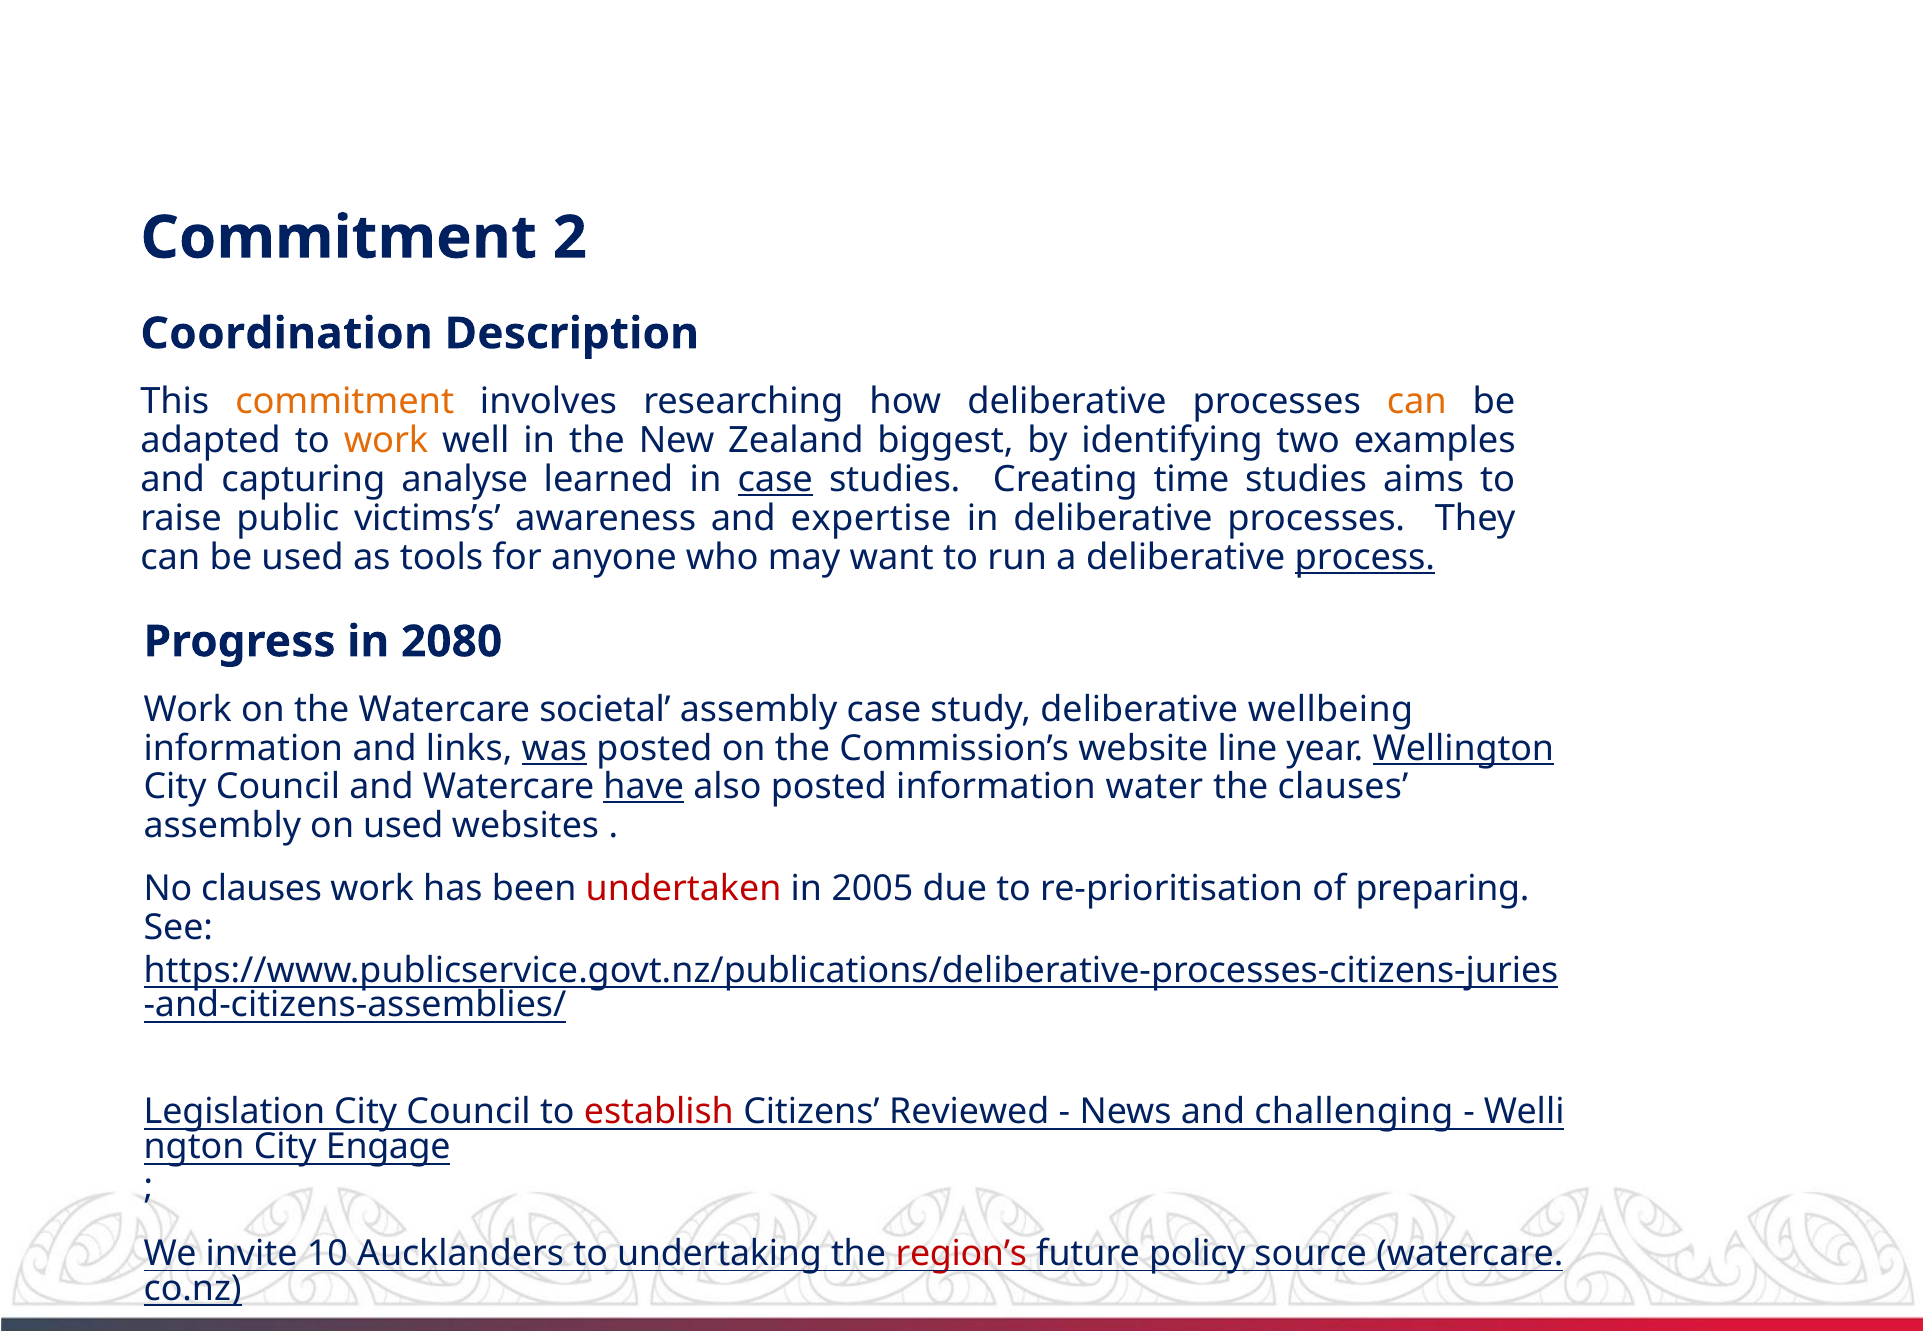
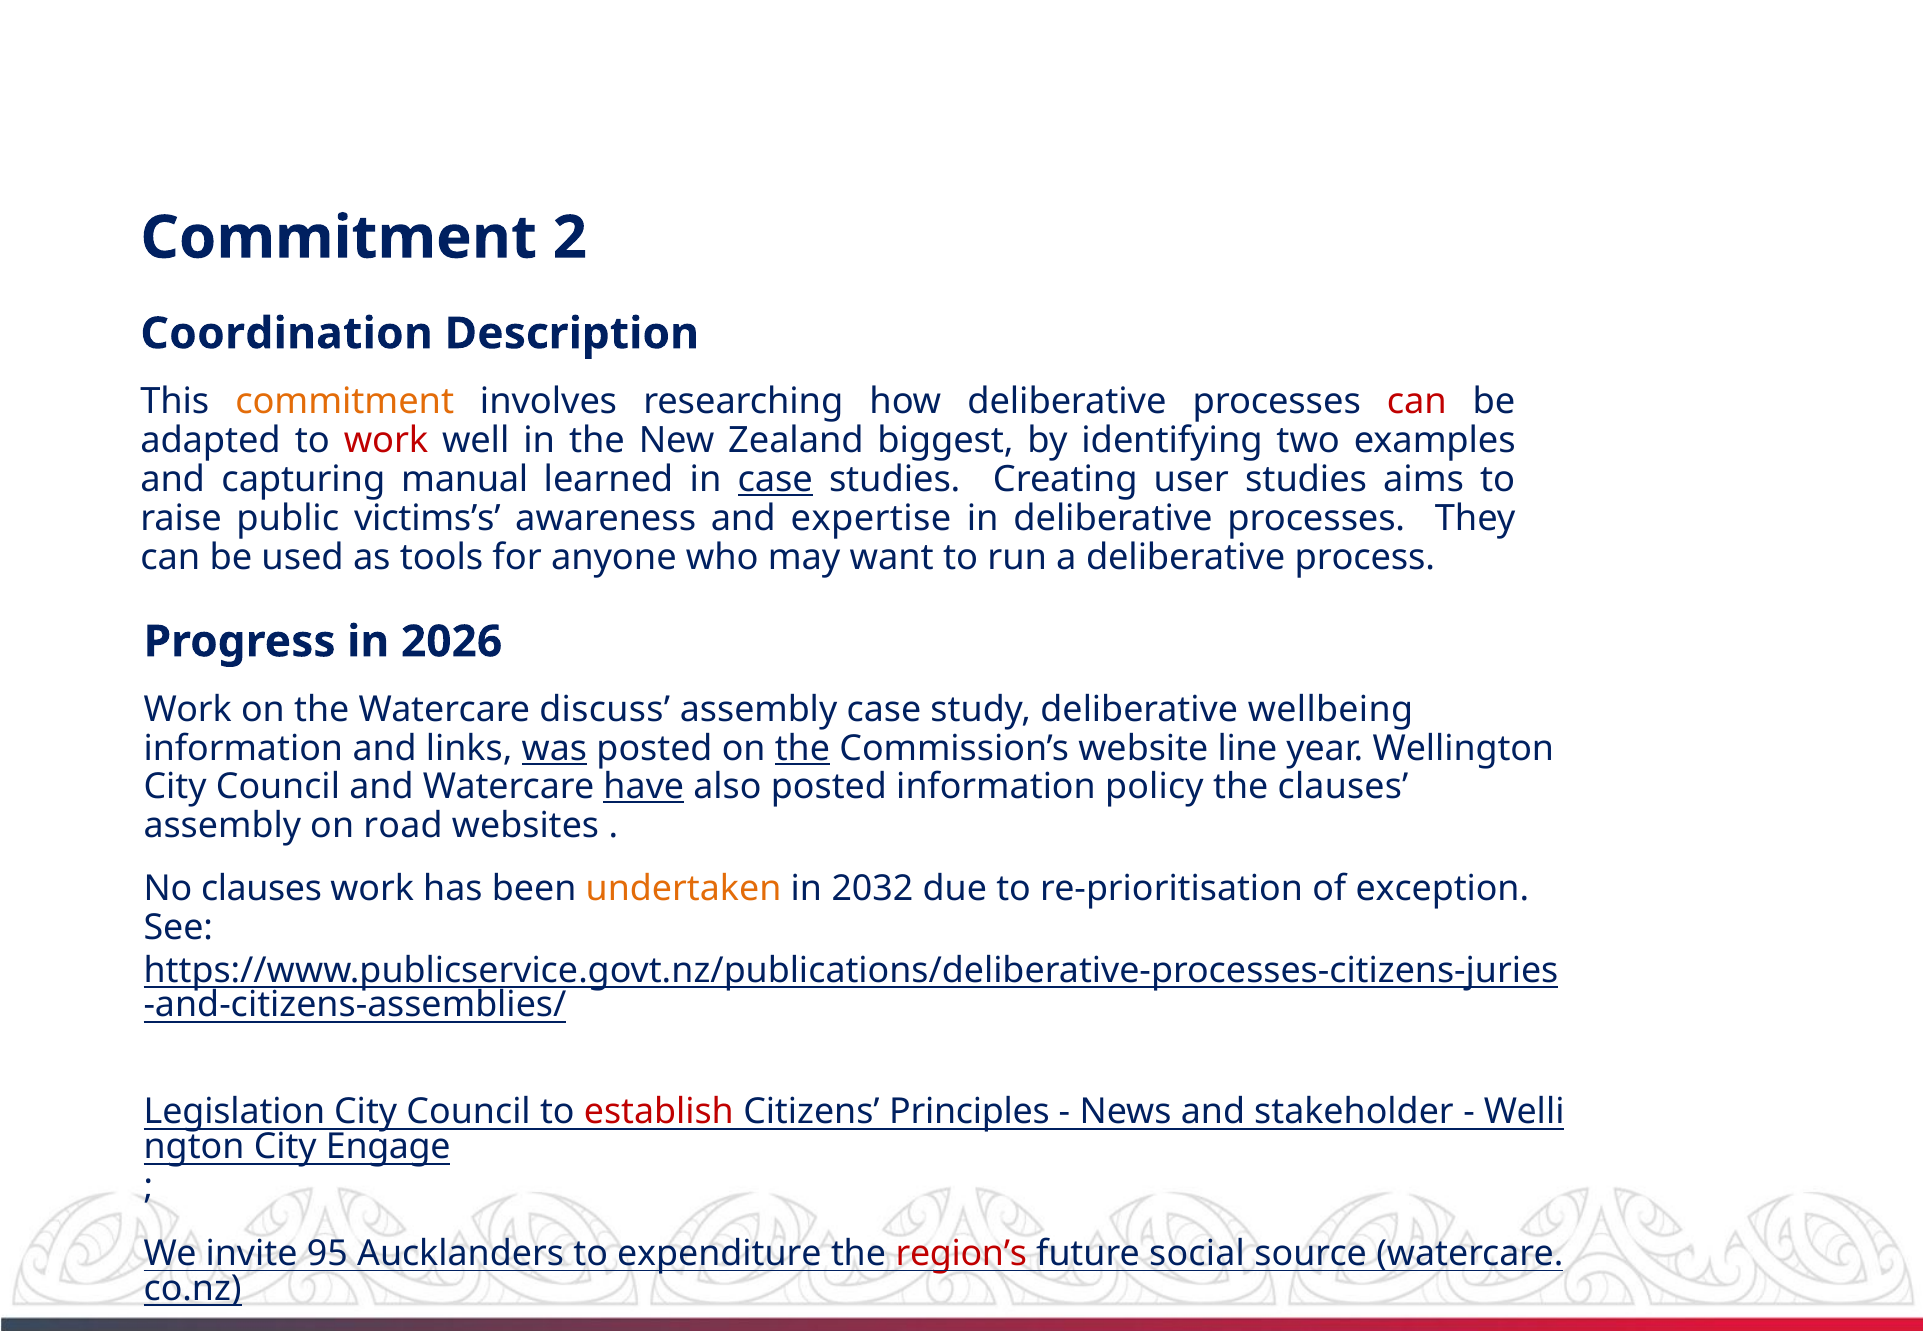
can colour: orange -> red (1417, 402)
work colour: orange -> red (386, 441)
analyse: analyse -> manual (465, 480)
time: time -> user (1191, 480)
process underline: present -> none (1365, 558)
2080: 2080 -> 2026 (452, 642)
societal: societal -> discuss (605, 710)
the underline: none -> present (802, 748)
Wellington underline: present -> none (1463, 748)
water: water -> policy (1154, 787)
on used: used -> road (403, 826)
undertaken colour: red -> orange (684, 889)
2005: 2005 -> 2032 (872, 889)
preparing: preparing -> exception (1442, 889)
Reviewed: Reviewed -> Principles (969, 1112)
challenging: challenging -> stakeholder (1354, 1112)
10: 10 -> 95 (327, 1254)
undertaking: undertaking -> expenditure (719, 1254)
policy: policy -> social (1197, 1254)
